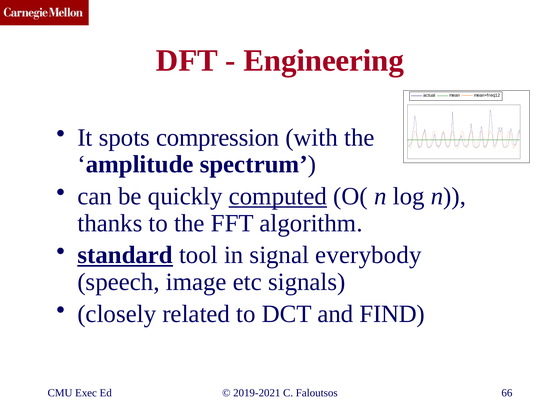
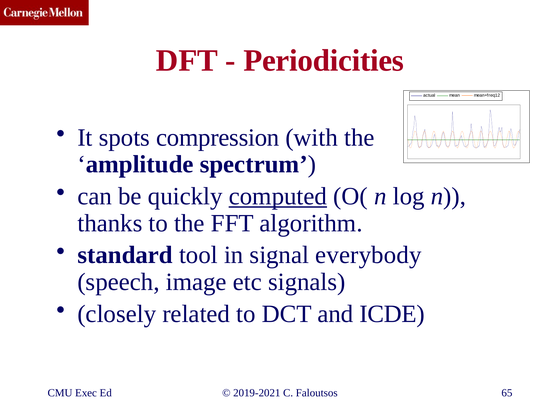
Engineering: Engineering -> Periodicities (324, 60)
standard underline: present -> none (125, 255)
FIND: FIND -> ICDE (392, 314)
66: 66 -> 65 (507, 393)
